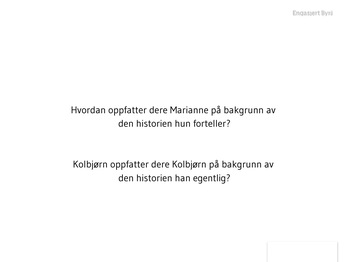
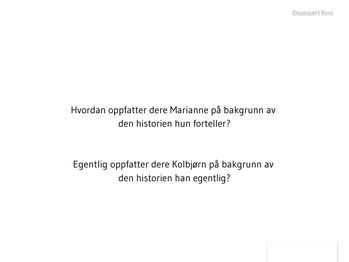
Kolbjørn: Kolbjørn -> Egentlig (90, 164)
